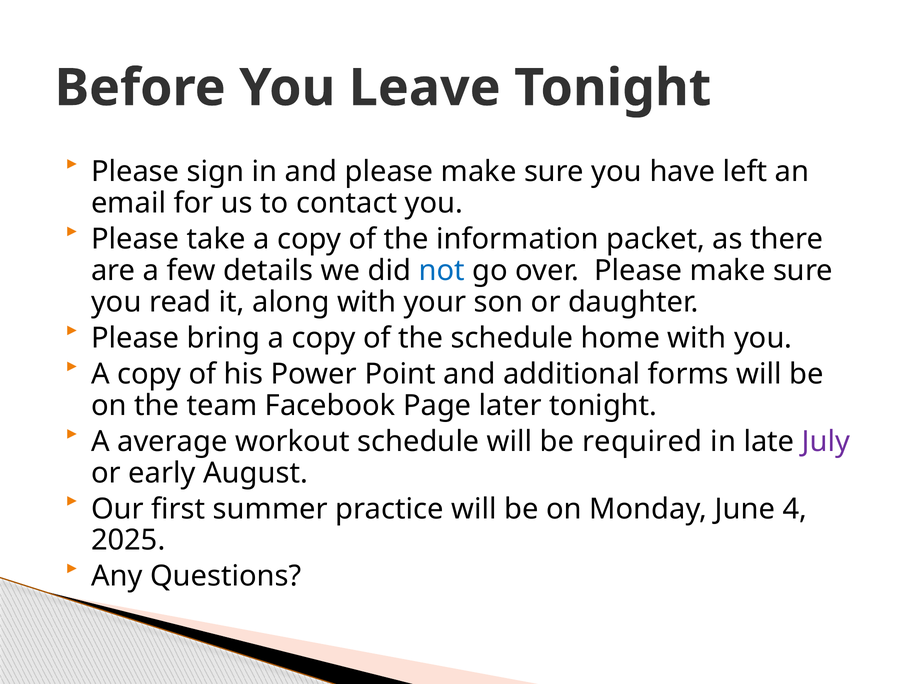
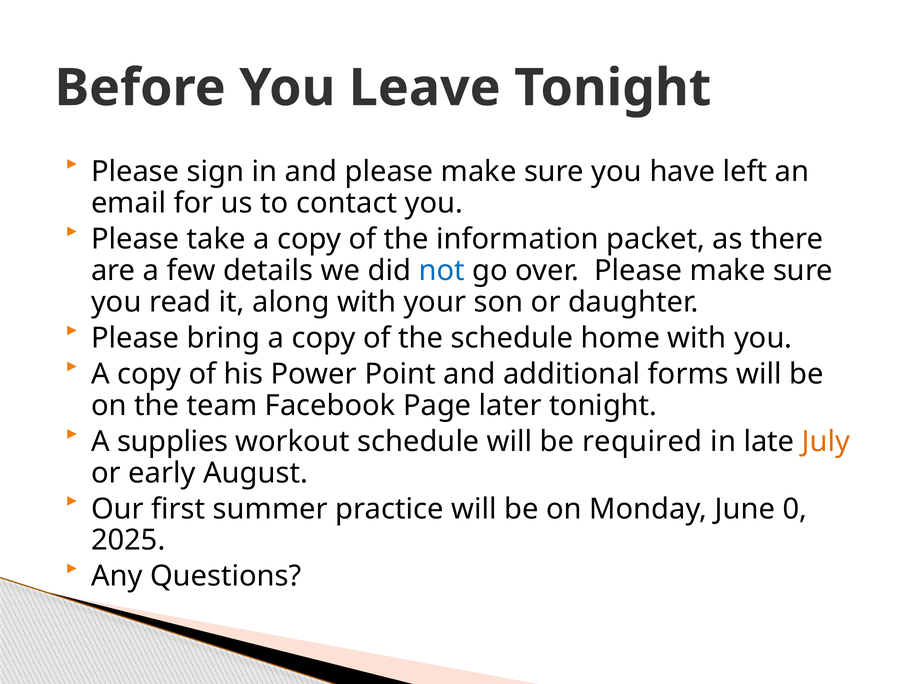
average: average -> supplies (173, 441)
July colour: purple -> orange (826, 441)
4: 4 -> 0 (795, 509)
